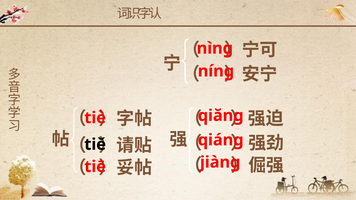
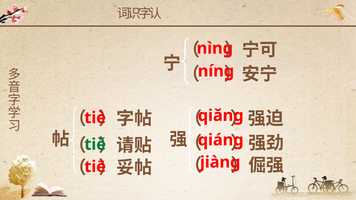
tiě colour: black -> green (95, 145)
